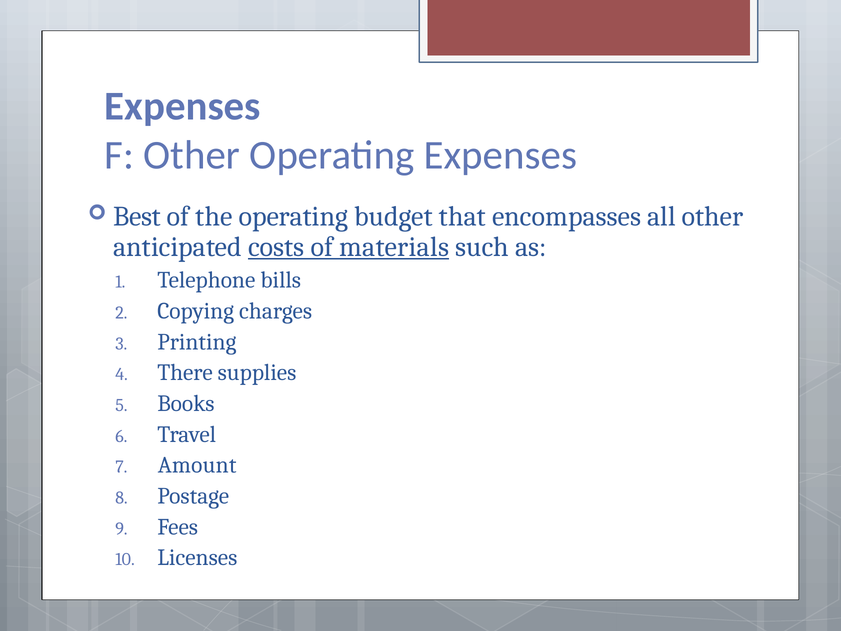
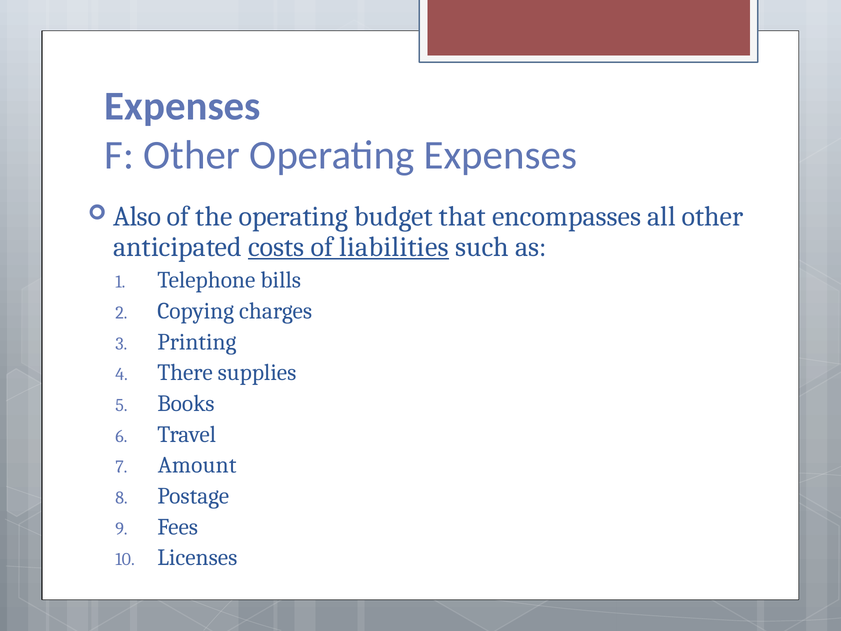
Best: Best -> Also (137, 216)
materials: materials -> liabilities (394, 247)
